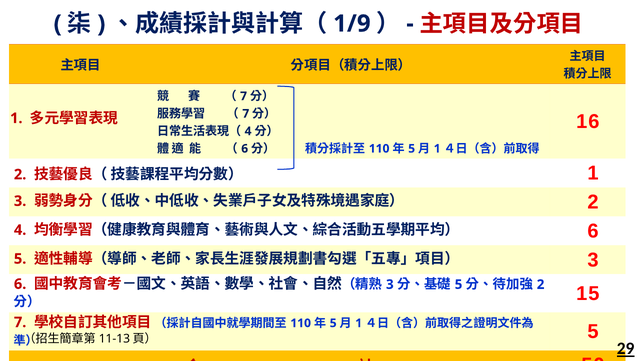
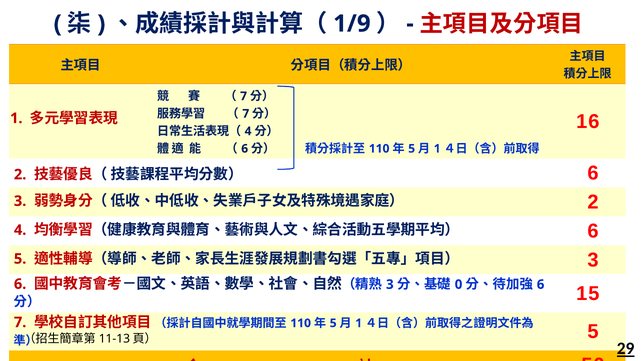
1: 1 -> 6 (593, 173)
5: 5 -> 0 (459, 284)
2: 2 -> 6 (541, 284)
